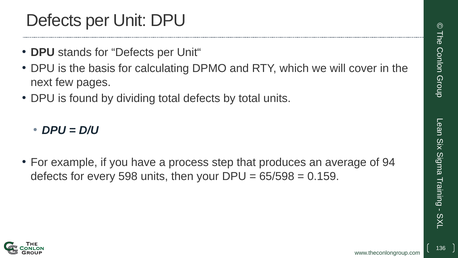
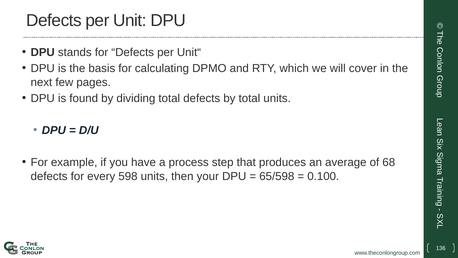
94: 94 -> 68 (389, 162)
0.159: 0.159 -> 0.100 (323, 176)
